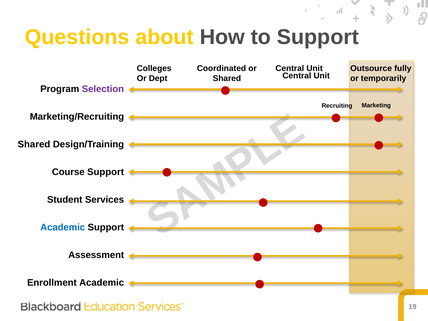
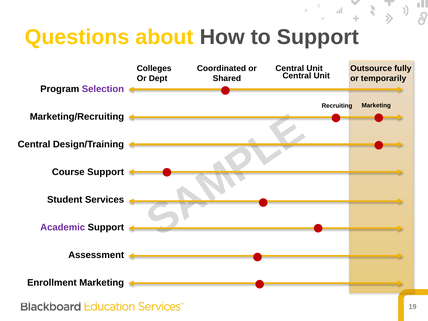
Shared: Shared -> Central (34, 144)
Academic colour: blue -> purple (63, 227)
Enrollment Academic: Academic -> Marketing (102, 283)
